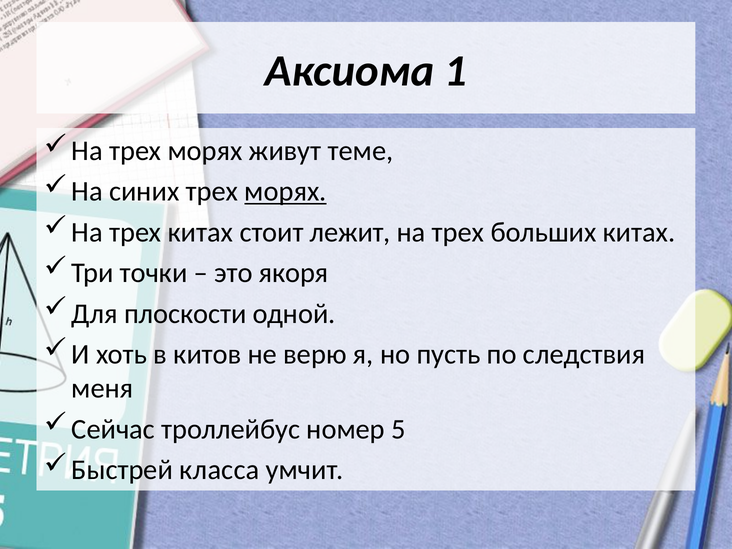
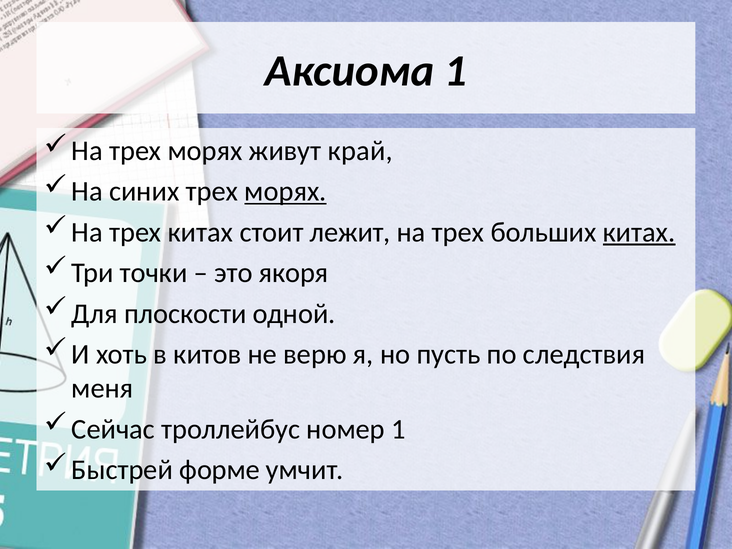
теме: теме -> край (360, 151)
китах underline: none -> present (639, 232)
номер 5: 5 -> 1 (398, 429)
класса: класса -> форме (220, 470)
